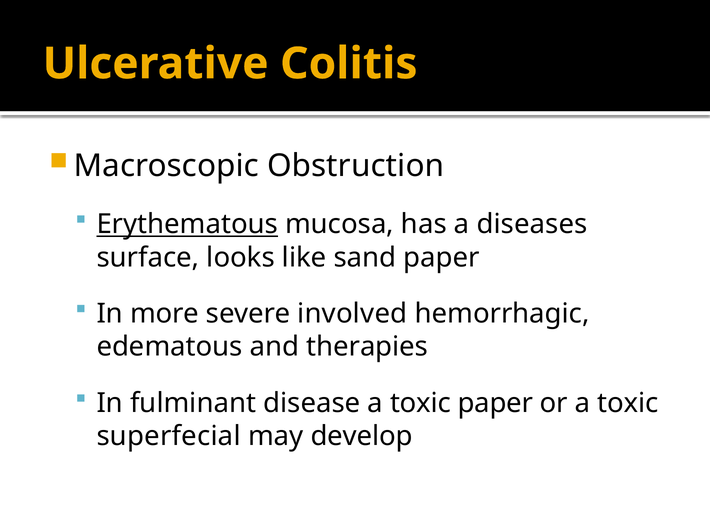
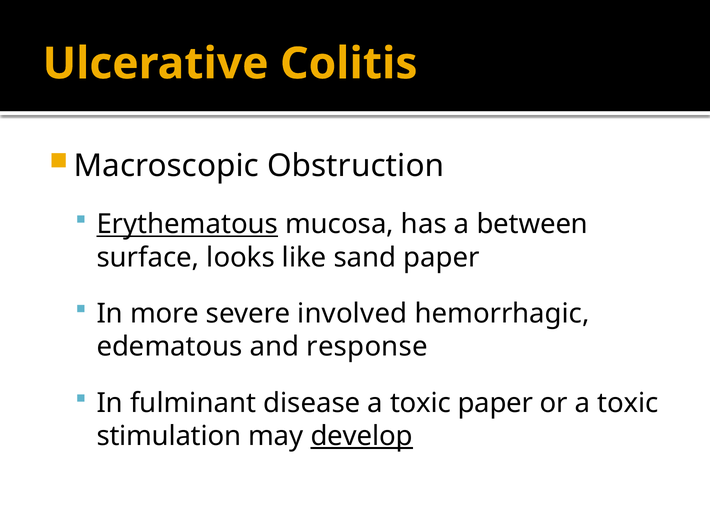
diseases: diseases -> between (532, 225)
therapies: therapies -> response (367, 347)
superfecial: superfecial -> stimulation (169, 436)
develop underline: none -> present (362, 436)
